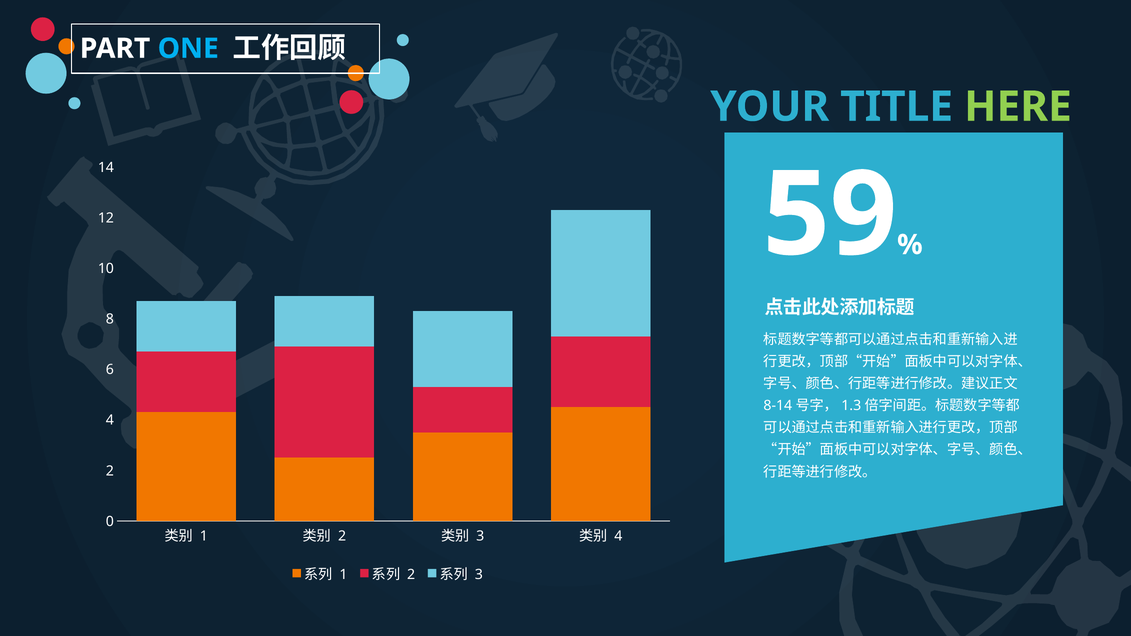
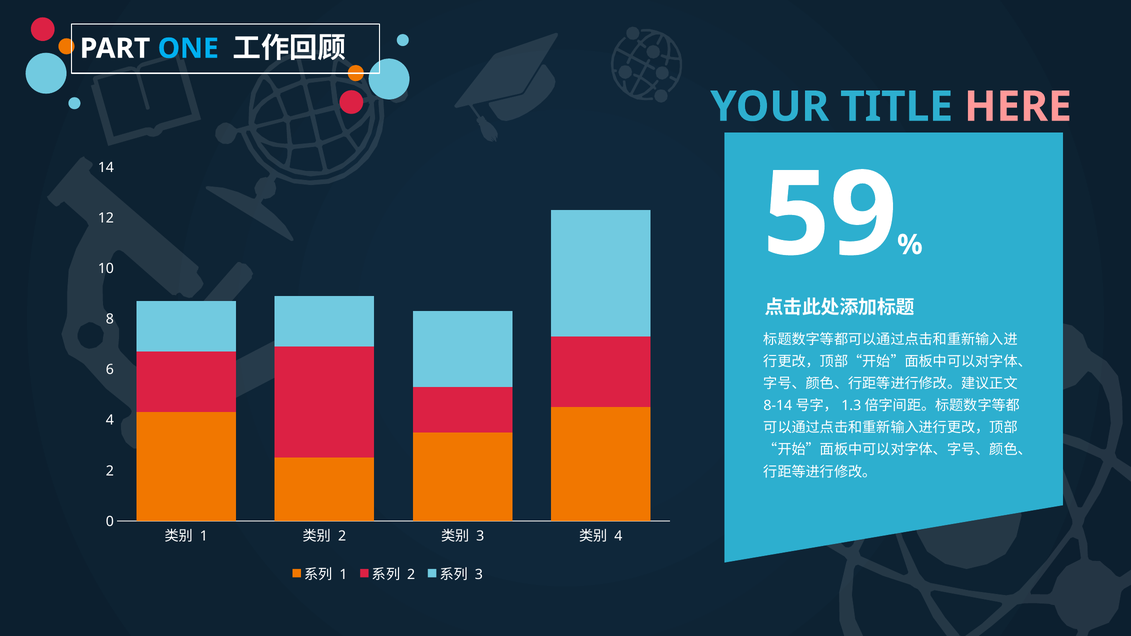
HERE colour: light green -> pink (1018, 107)
